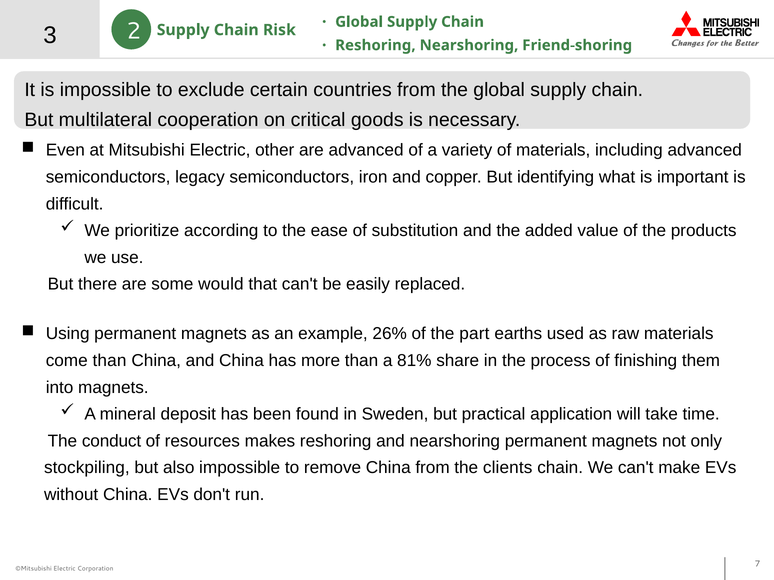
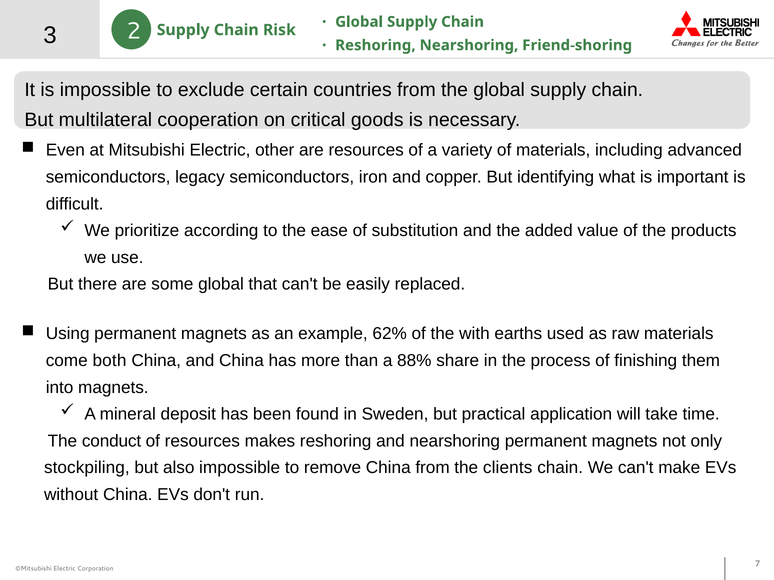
are advanced: advanced -> resources (366, 150)
some would: would -> global (221, 284)
26%: 26% -> 62% (390, 334)
part: part -> with (474, 334)
come than: than -> both (109, 361)
81%: 81% -> 88% (414, 361)
